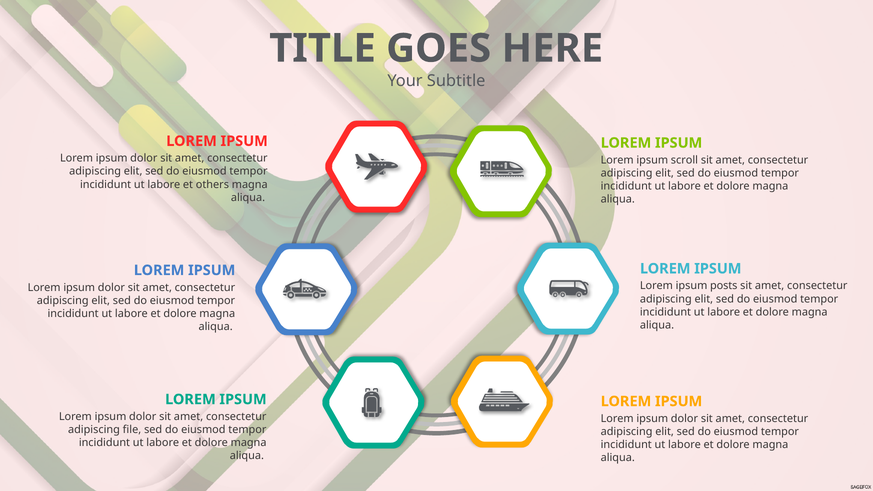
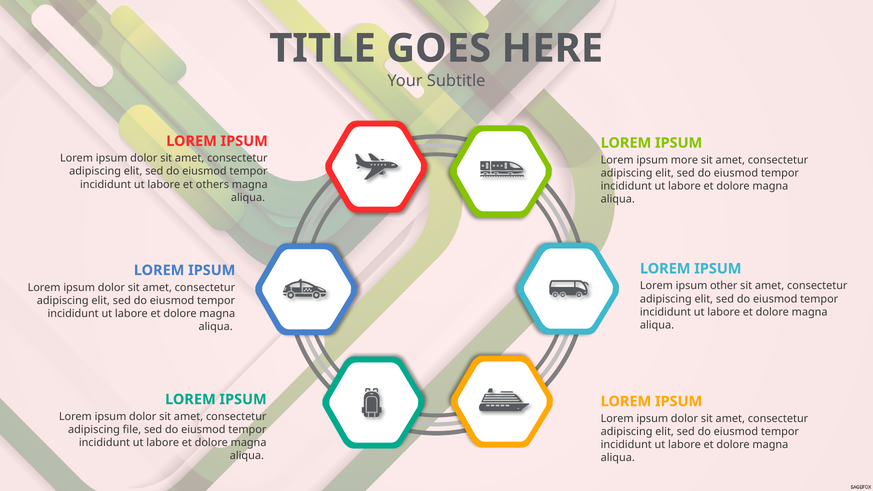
scroll: scroll -> more (684, 160)
posts: posts -> other (724, 286)
